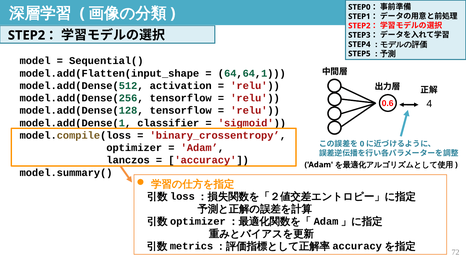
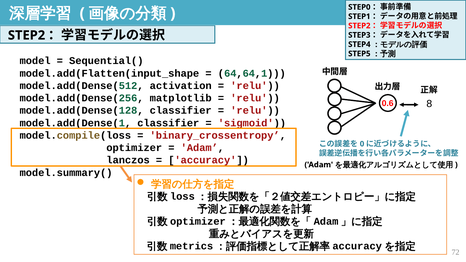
model.add(Dense(256 tensorflow: tensorflow -> matplotlib (181, 98)
4: 4 -> 8 (429, 104)
model.add(Dense(128 tensorflow: tensorflow -> classifier (181, 111)
